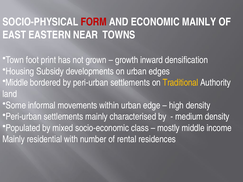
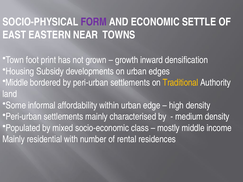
FORM colour: red -> purple (94, 22)
ECONOMIC MAINLY: MAINLY -> SETTLE (199, 22)
movements: movements -> affordability (77, 105)
